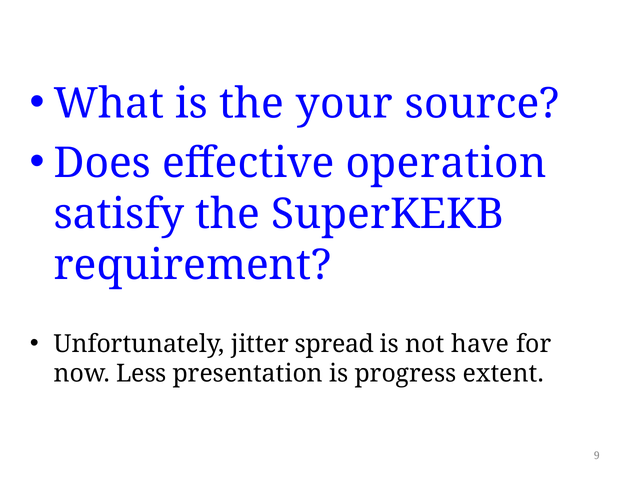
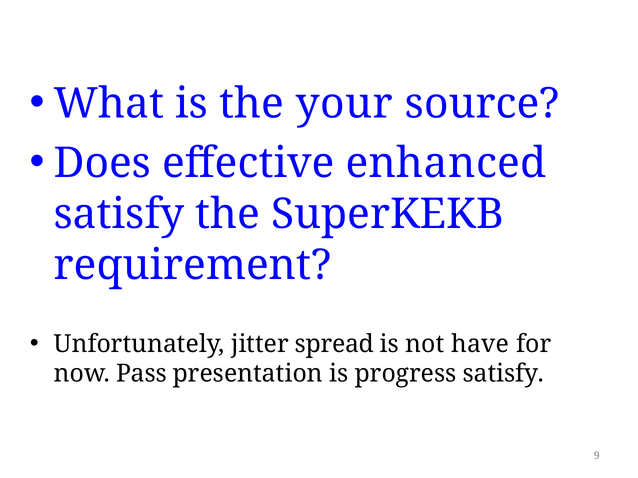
operation: operation -> enhanced (446, 163)
Less: Less -> Pass (141, 374)
progress extent: extent -> satisfy (504, 374)
